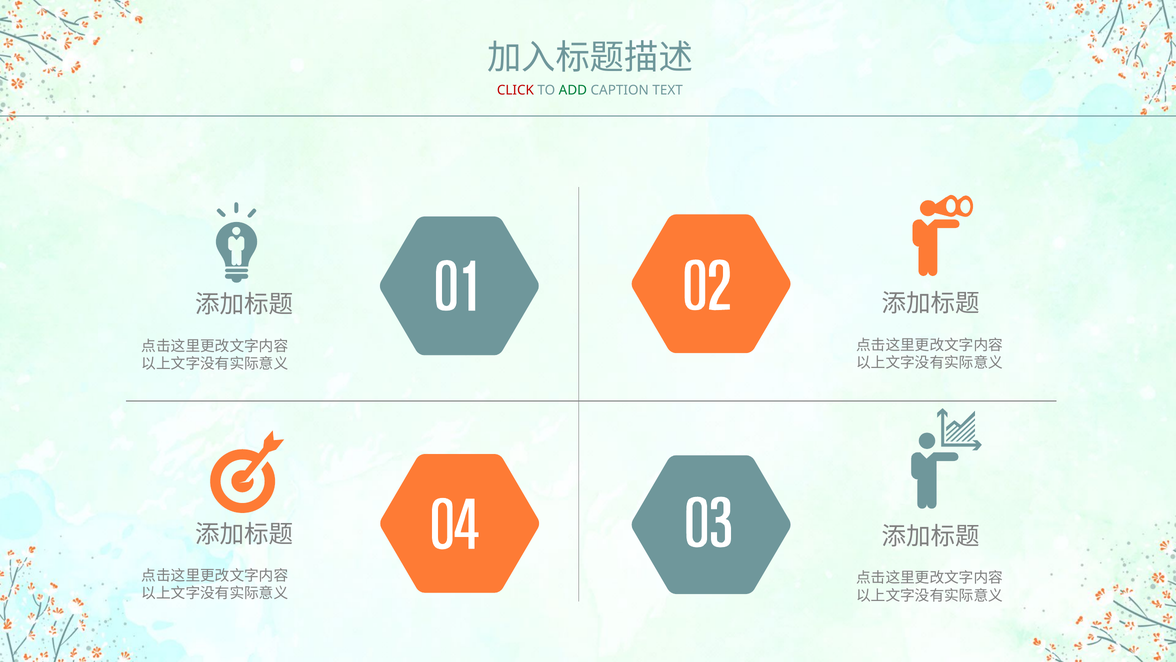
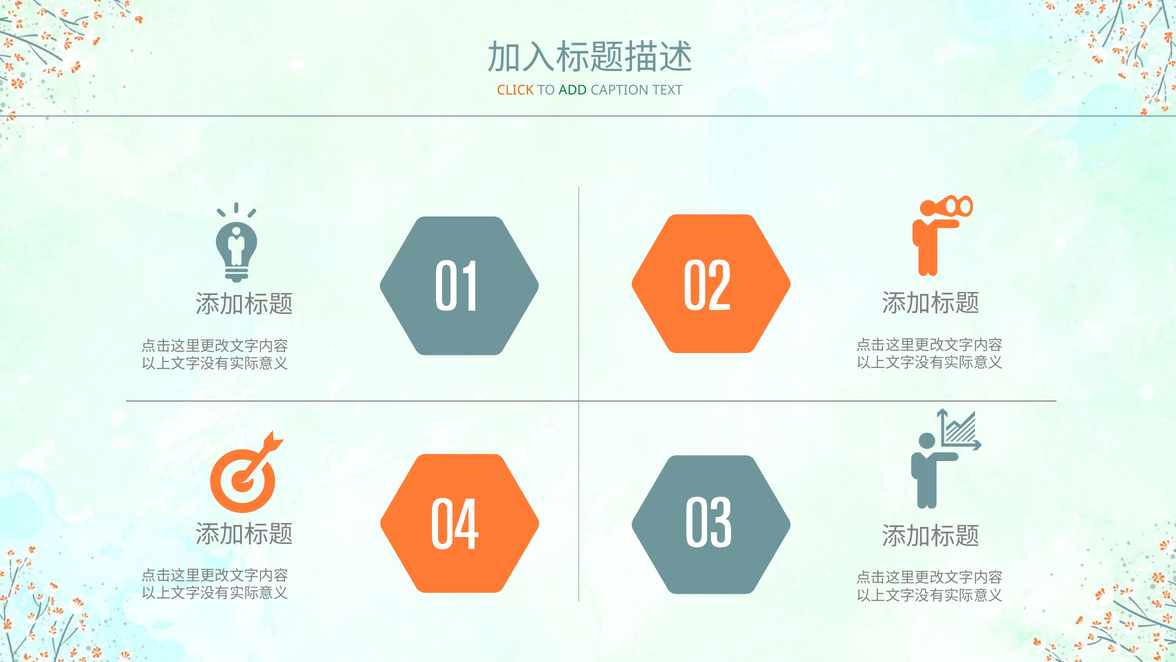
CLICK colour: red -> orange (515, 90)
